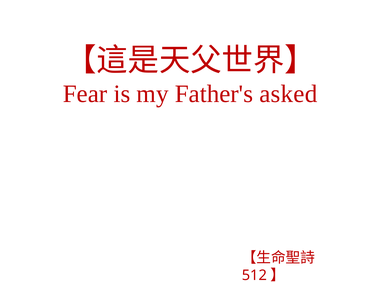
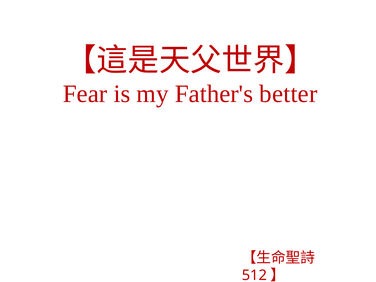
asked: asked -> better (288, 94)
